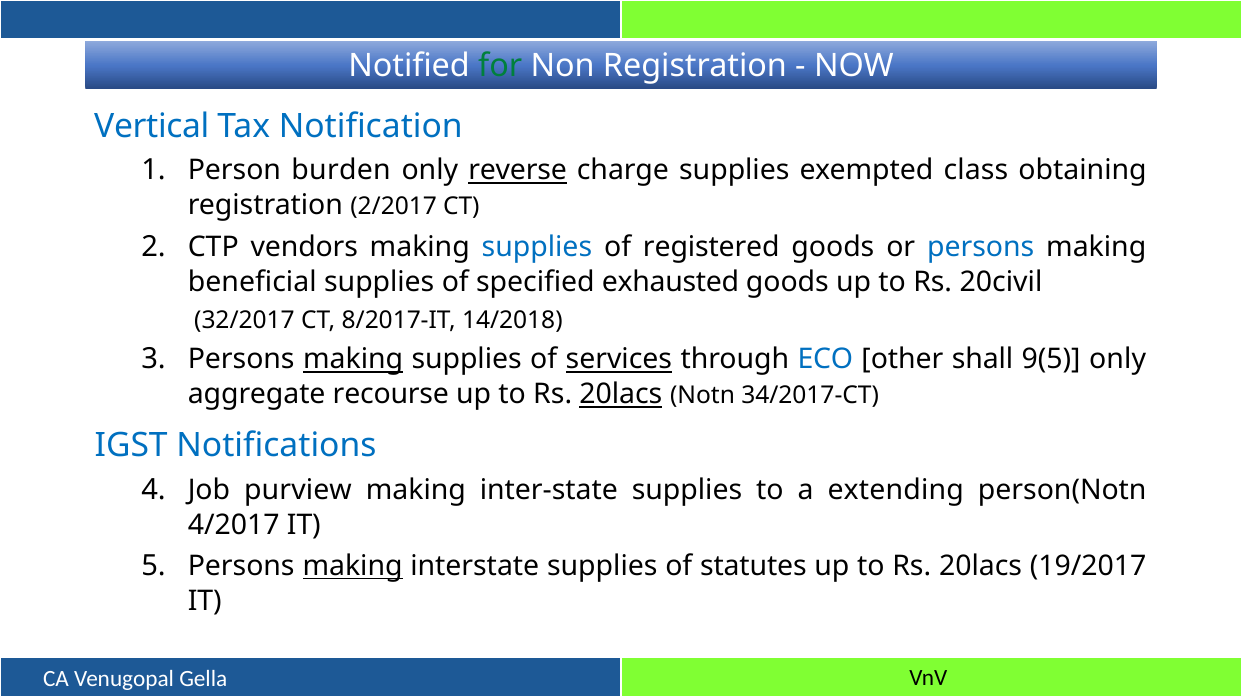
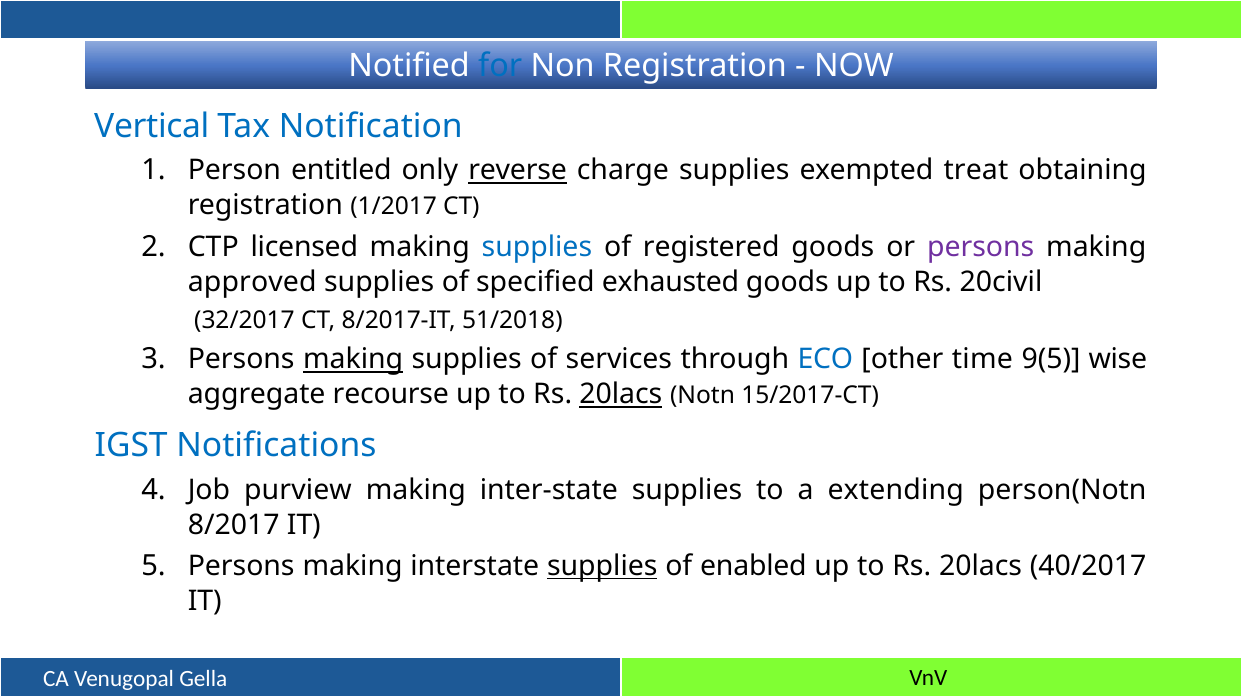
for colour: green -> blue (500, 66)
burden: burden -> entitled (341, 171)
class: class -> treat (976, 171)
2/2017: 2/2017 -> 1/2017 (394, 207)
vendors: vendors -> licensed (304, 247)
persons colour: blue -> purple (981, 247)
beneficial: beneficial -> approved (252, 282)
14/2018: 14/2018 -> 51/2018 (512, 321)
services underline: present -> none (619, 360)
shall: shall -> time (982, 360)
9(5 only: only -> wise (1118, 360)
34/2017-CT: 34/2017-CT -> 15/2017-CT (810, 396)
4/2017: 4/2017 -> 8/2017 (234, 525)
making underline: present -> none (353, 567)
supplies underline: none -> present (602, 567)
statutes: statutes -> enabled (753, 567)
19/2017: 19/2017 -> 40/2017 (1088, 567)
